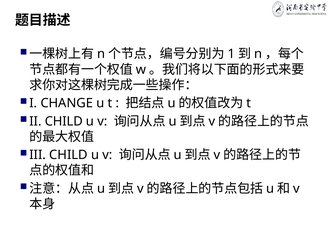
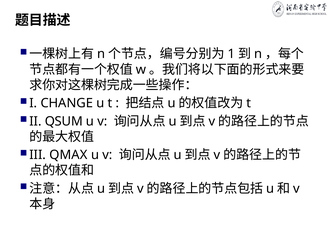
II CHILD: CHILD -> QSUM (64, 121)
III CHILD: CHILD -> QMAX (68, 155)
